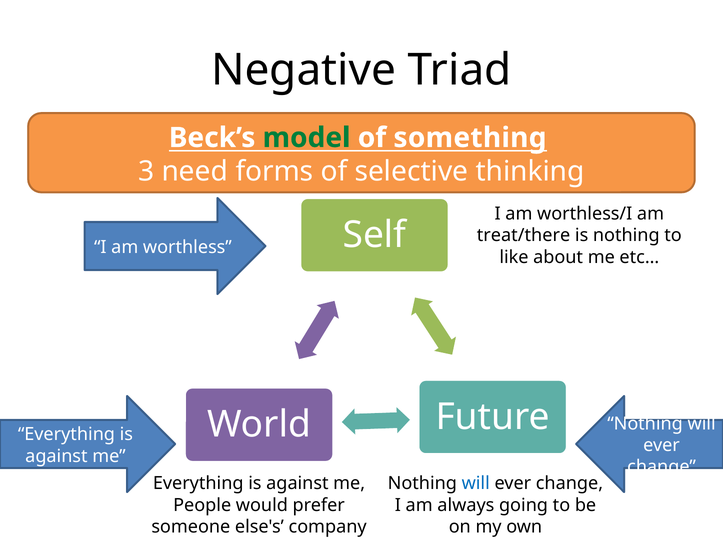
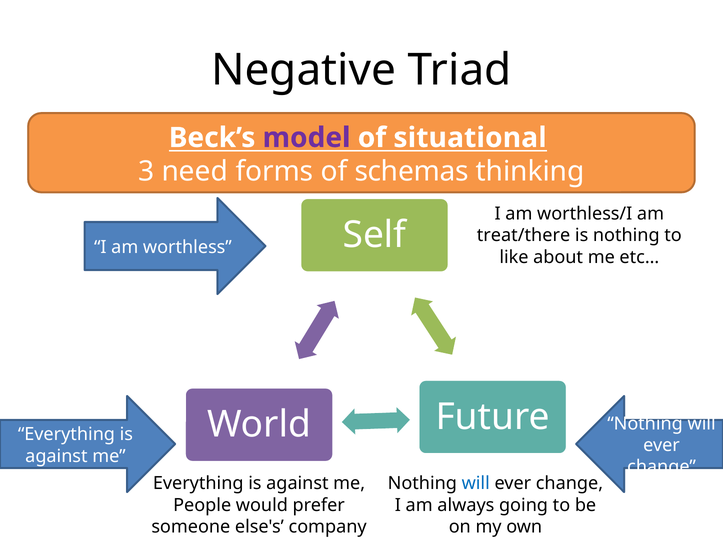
model colour: green -> purple (307, 138)
something: something -> situational (470, 138)
selective: selective -> schemas (412, 171)
